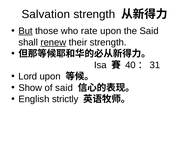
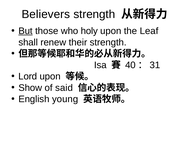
Salvation: Salvation -> Believers (46, 14)
rate: rate -> holy (89, 31)
the Said: Said -> Leaf (149, 31)
renew underline: present -> none (53, 42)
strictly: strictly -> young (65, 99)
